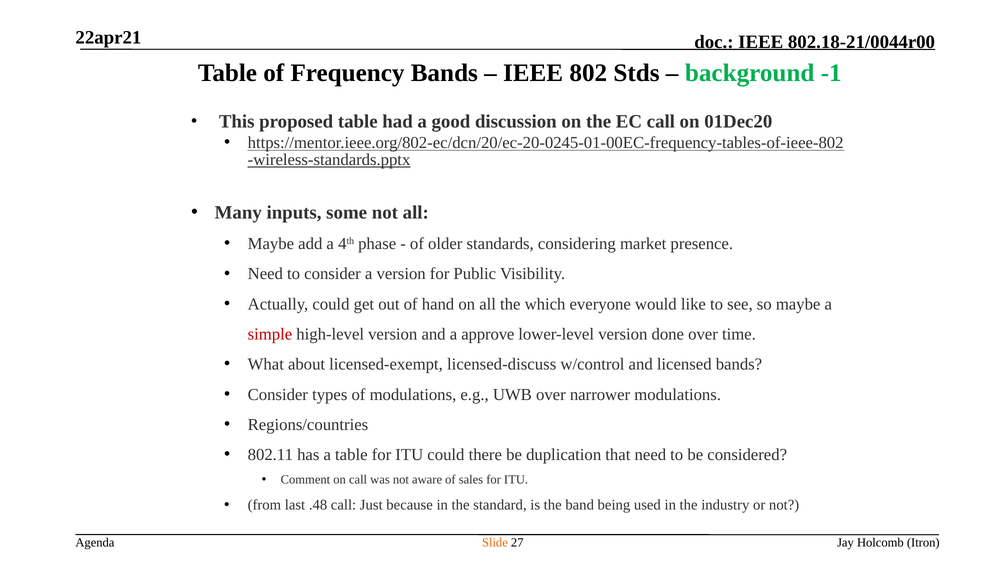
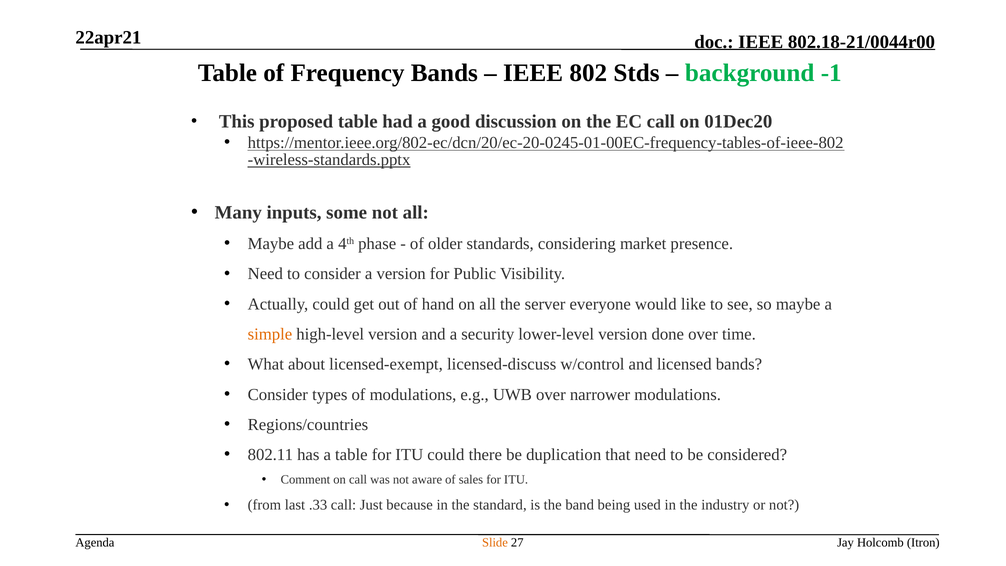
which: which -> server (545, 304)
simple colour: red -> orange (270, 334)
approve: approve -> security (488, 334)
.48: .48 -> .33 (318, 505)
